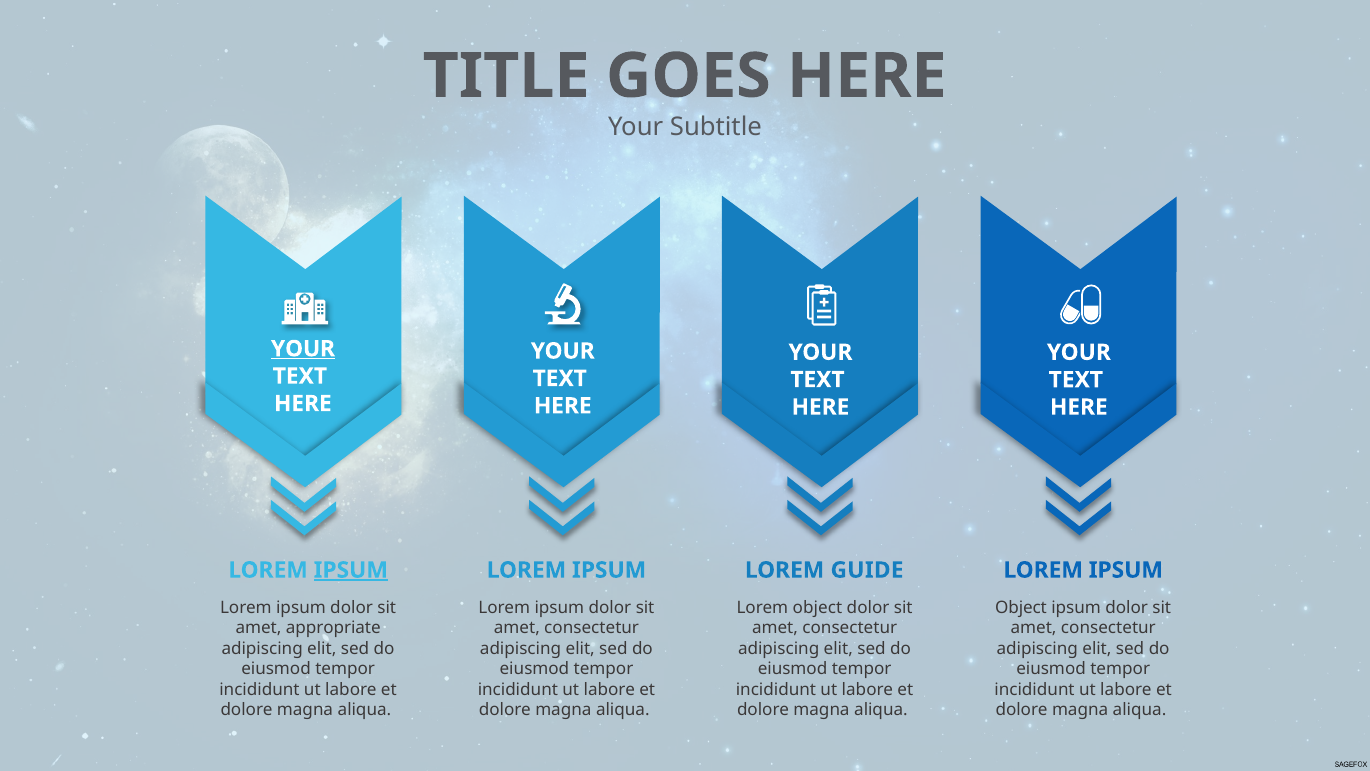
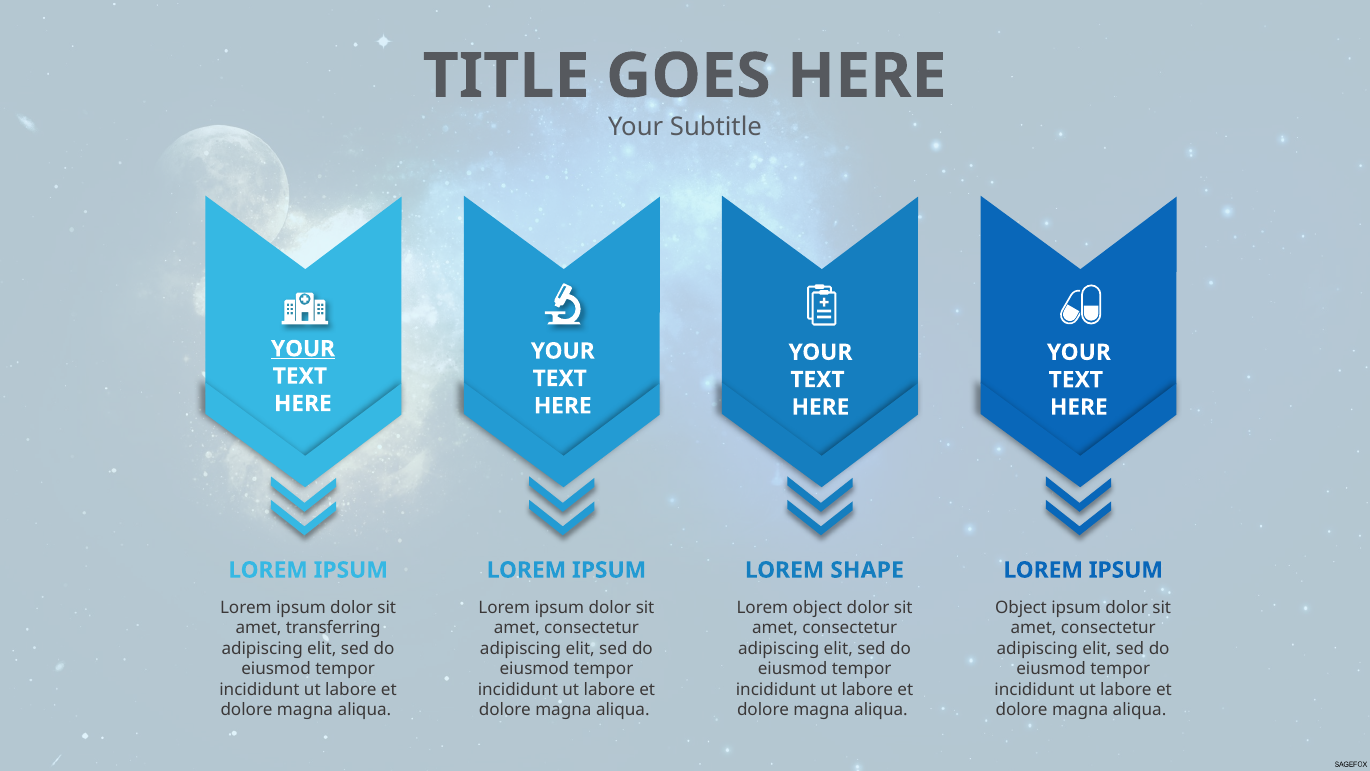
IPSUM underline: present -> none (351, 570)
GUIDE: GUIDE -> SHAPE (867, 570)
appropriate: appropriate -> transferring (333, 628)
